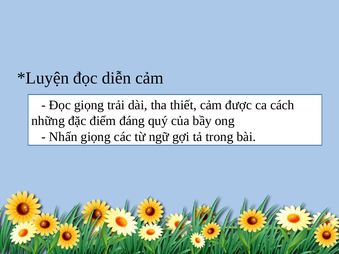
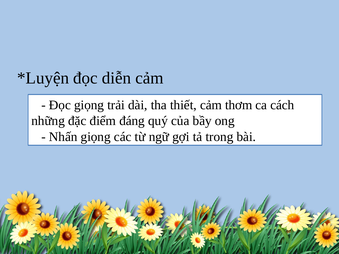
được: được -> thơm (239, 105)
